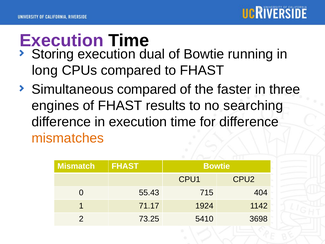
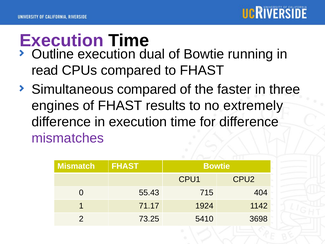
Storing: Storing -> Outline (53, 54)
long: long -> read (45, 70)
searching: searching -> extremely (253, 105)
mismatches colour: orange -> purple (68, 138)
